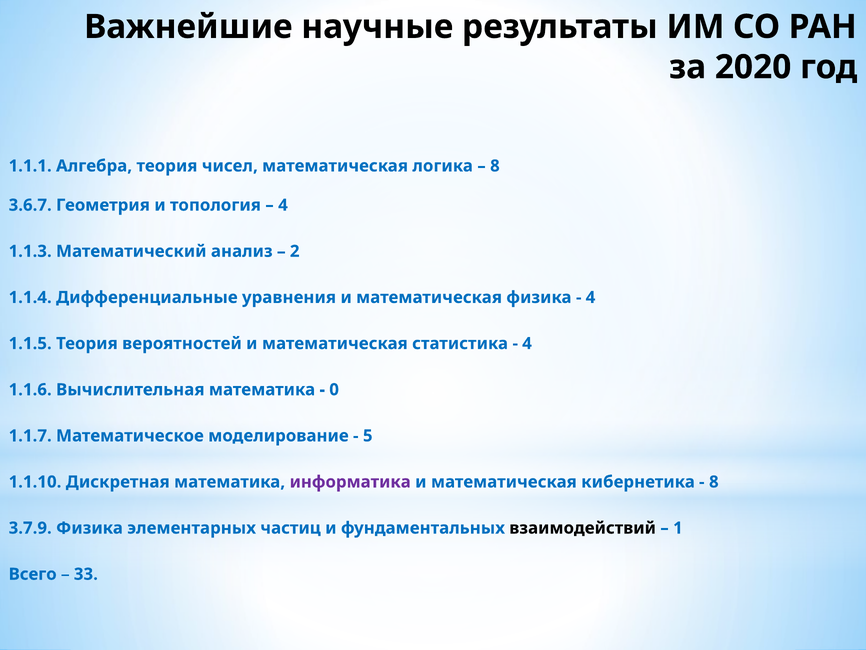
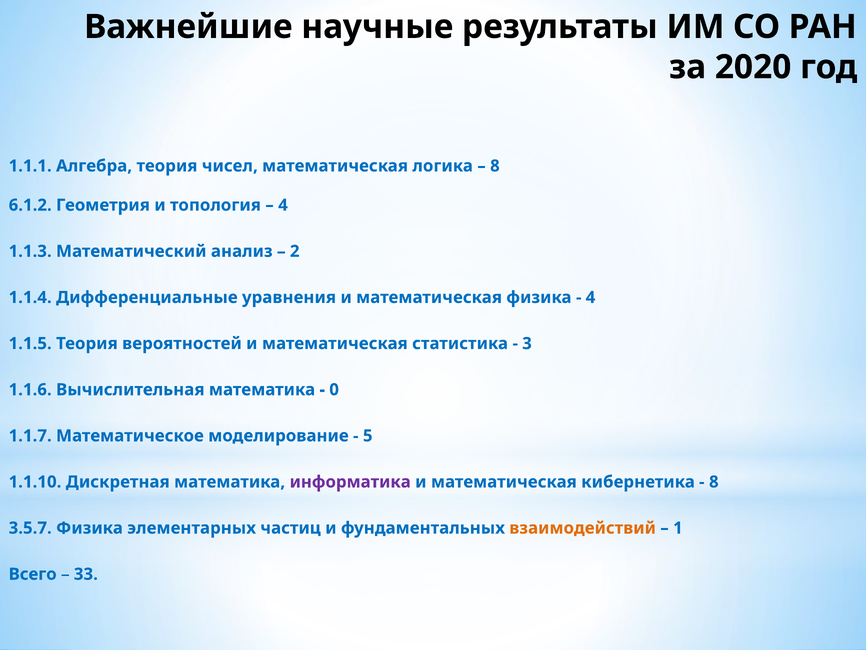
3.6.7: 3.6.7 -> 6.1.2 (30, 205)
4: 4 -> 3 (527, 343)
3.7.9: 3.7.9 -> 3.5.7 (30, 528)
взаимодействий colour: black -> orange (583, 528)
